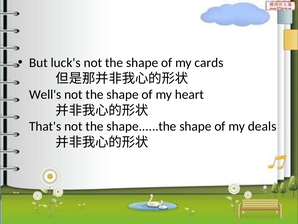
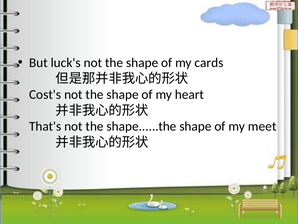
Well's: Well's -> Cost's (45, 94)
deals: deals -> meet (262, 126)
